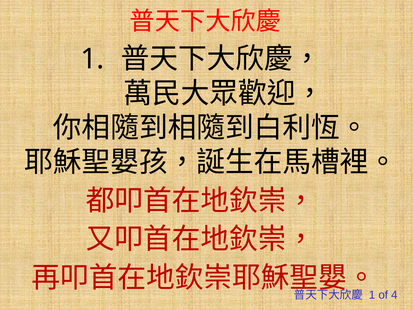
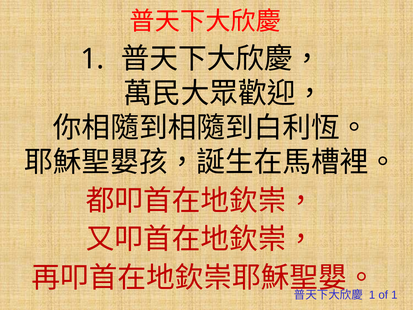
of 4: 4 -> 1 (394, 295)
